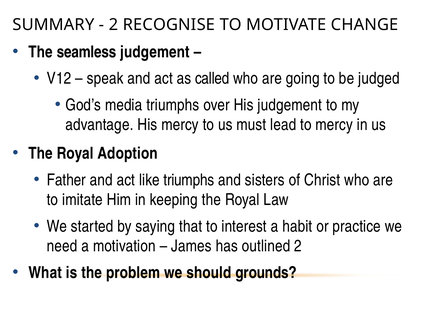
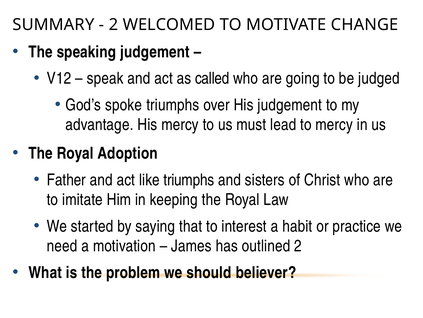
RECOGNISE: RECOGNISE -> WELCOMED (169, 25)
seamless: seamless -> speaking (86, 52)
media: media -> spoke (124, 105)
grounds: grounds -> believer (266, 272)
